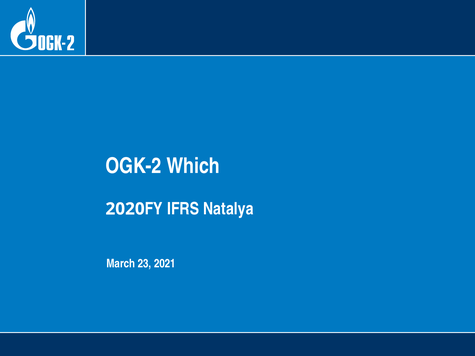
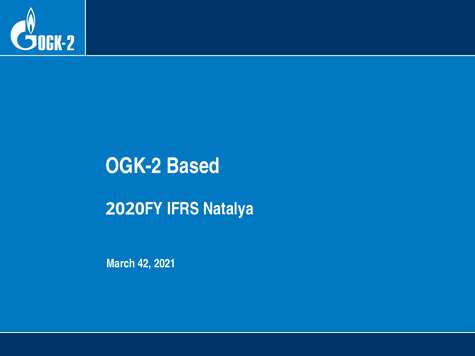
Which: Which -> Based (193, 166)
23: 23 -> 42 (145, 264)
